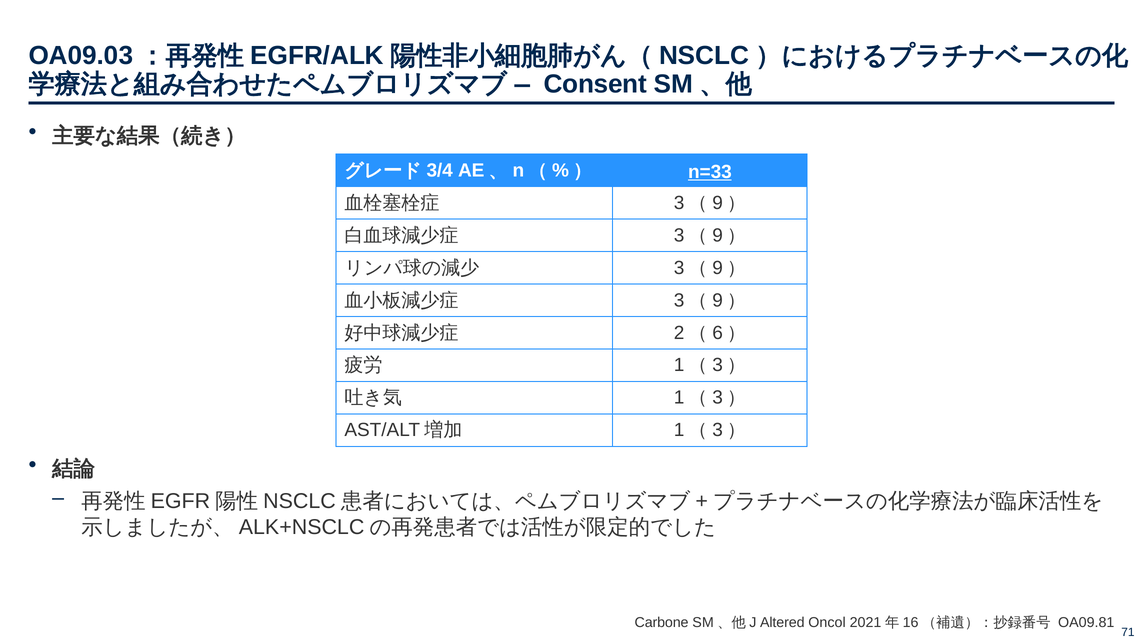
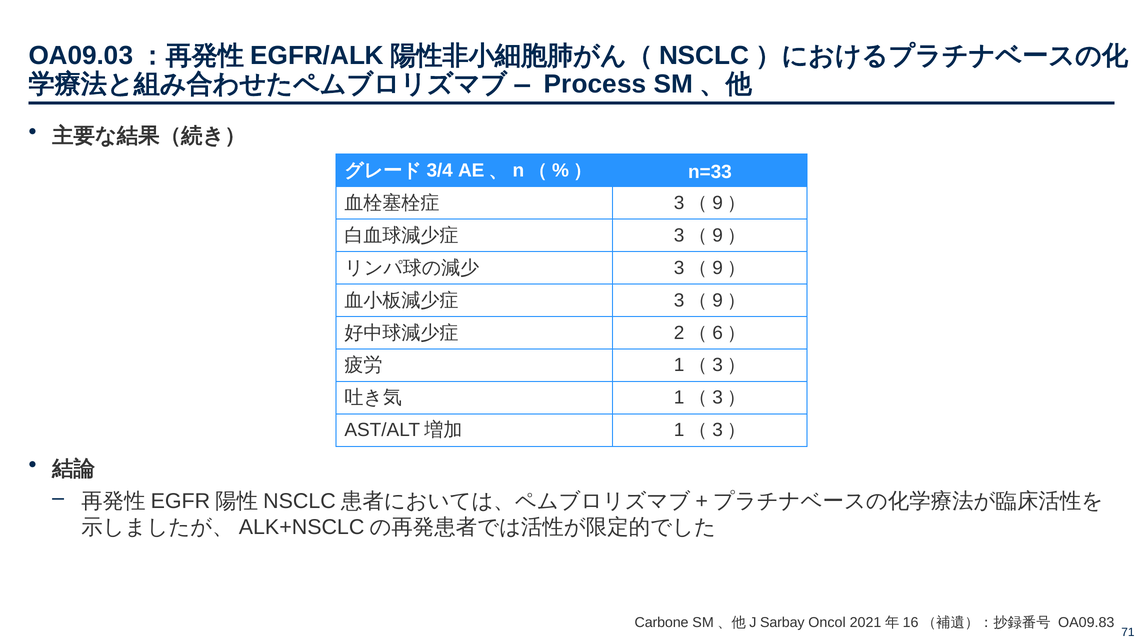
Consent: Consent -> Process (595, 84)
n=33 underline: present -> none (710, 172)
Altered: Altered -> Sarbay (782, 623)
OA09.81: OA09.81 -> OA09.83 (1086, 623)
